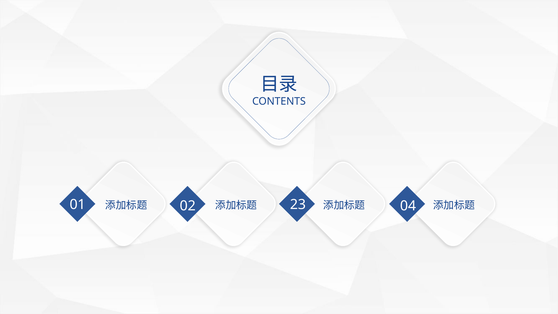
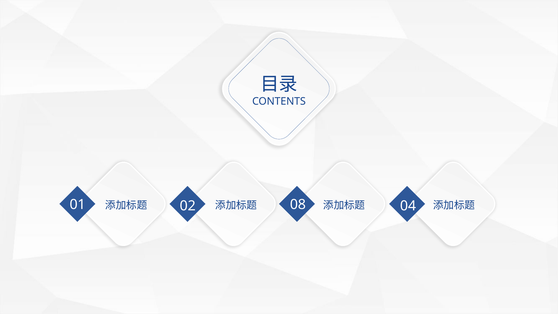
23: 23 -> 08 (298, 205)
